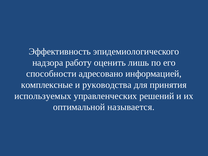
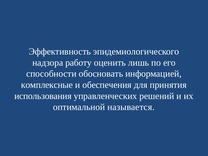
адресовано: адресовано -> обосновать (101, 74)
руководства: руководства -> обеспечения (107, 85)
используемых: используемых -> использования (43, 96)
